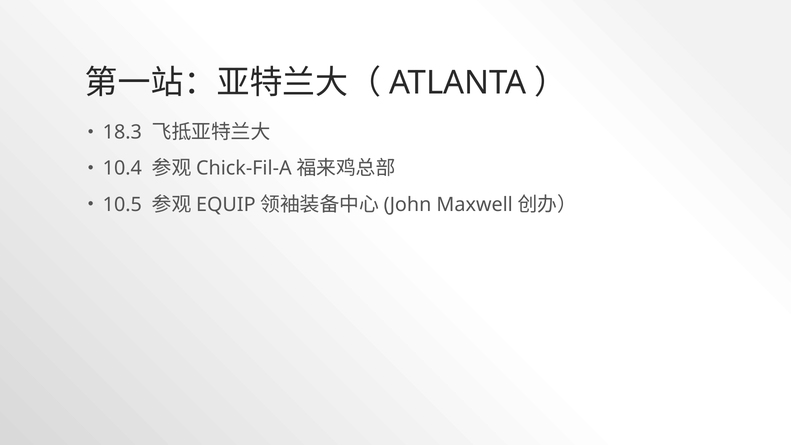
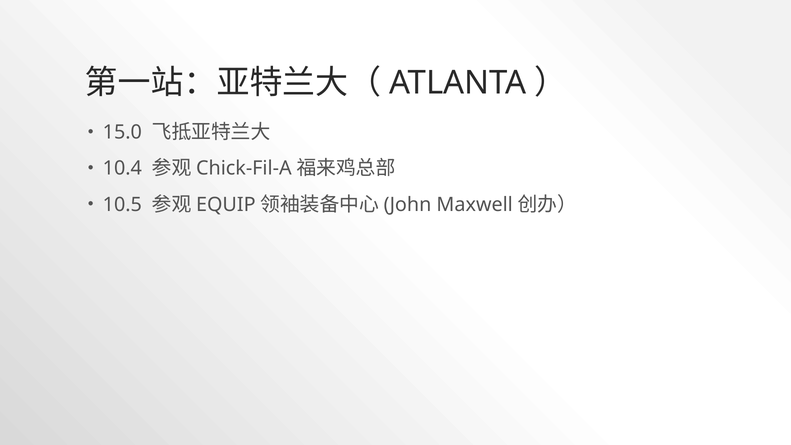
18.3: 18.3 -> 15.0 (122, 132)
